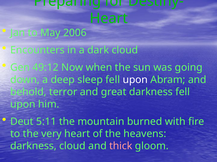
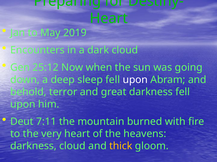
2006: 2006 -> 2019 (75, 33)
49:12: 49:12 -> 25:12 (46, 68)
5:11: 5:11 -> 7:11 (46, 122)
thick colour: pink -> yellow (121, 147)
